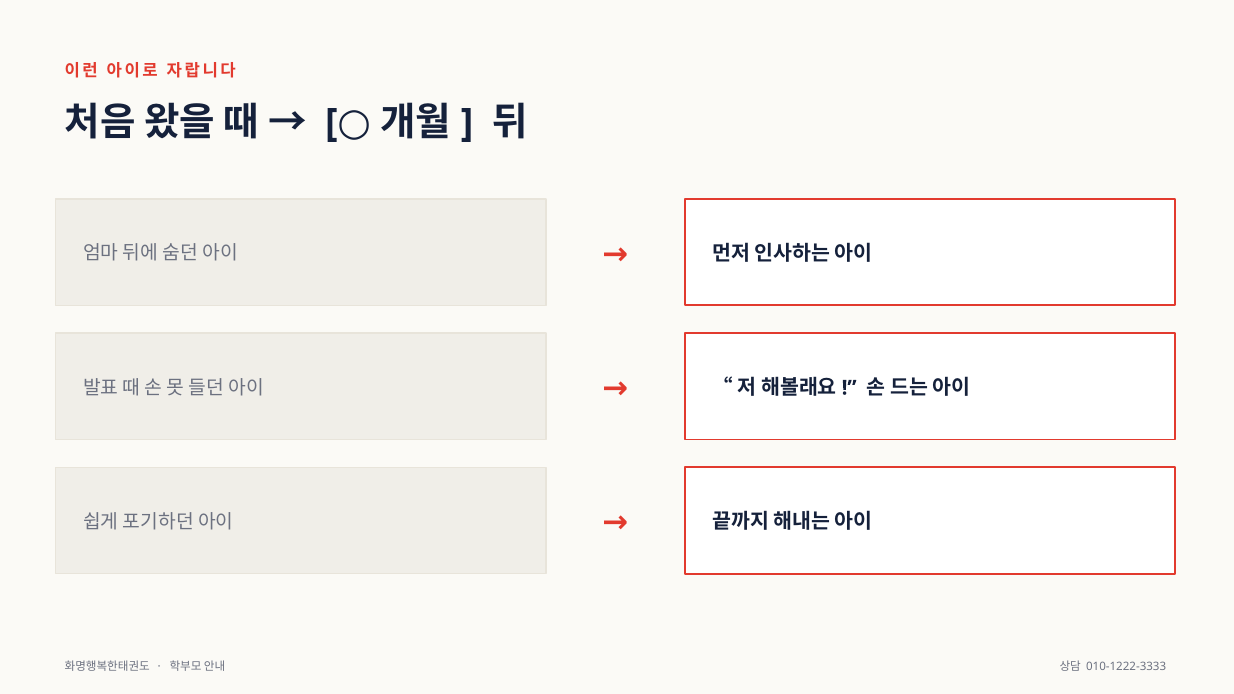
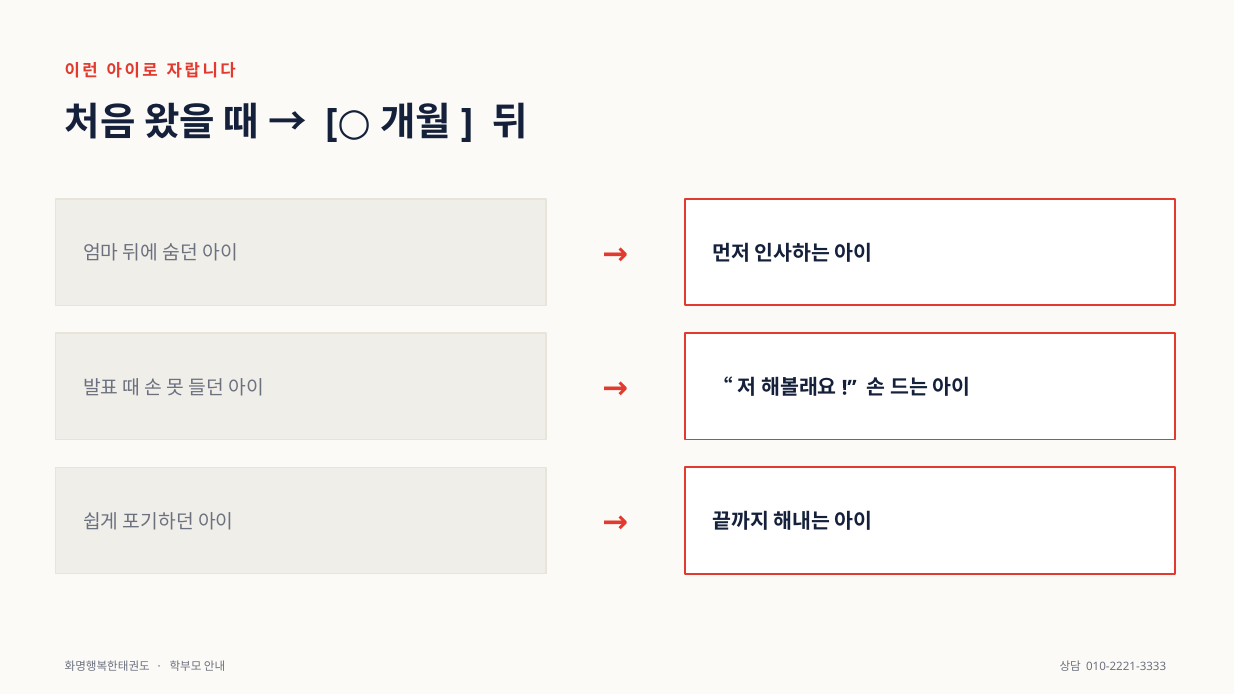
010-1222-3333: 010-1222-3333 -> 010-2221-3333 (1126, 667)
